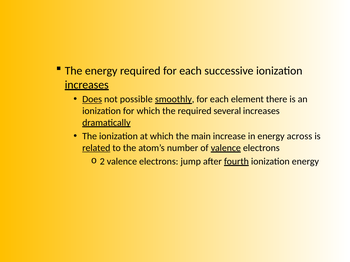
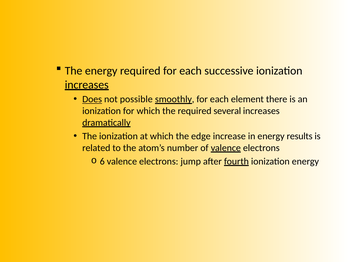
main: main -> edge (201, 136)
across: across -> results (300, 136)
related underline: present -> none (96, 148)
2: 2 -> 6 (102, 162)
